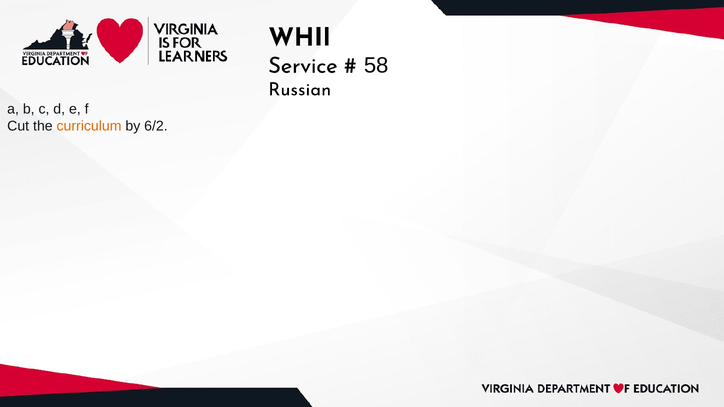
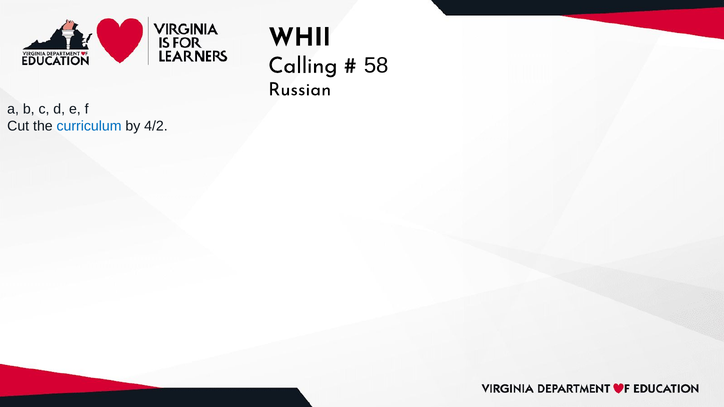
Service: Service -> Calling (303, 66)
curriculum colour: orange -> blue (89, 126)
6/2: 6/2 -> 4/2 (156, 126)
